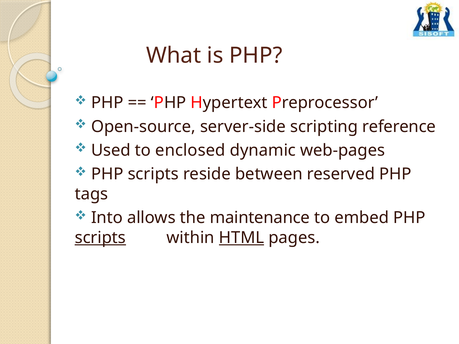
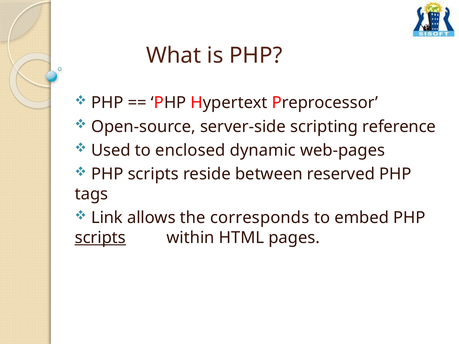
Into: Into -> Link (107, 218)
maintenance: maintenance -> corresponds (260, 218)
HTML underline: present -> none (242, 238)
